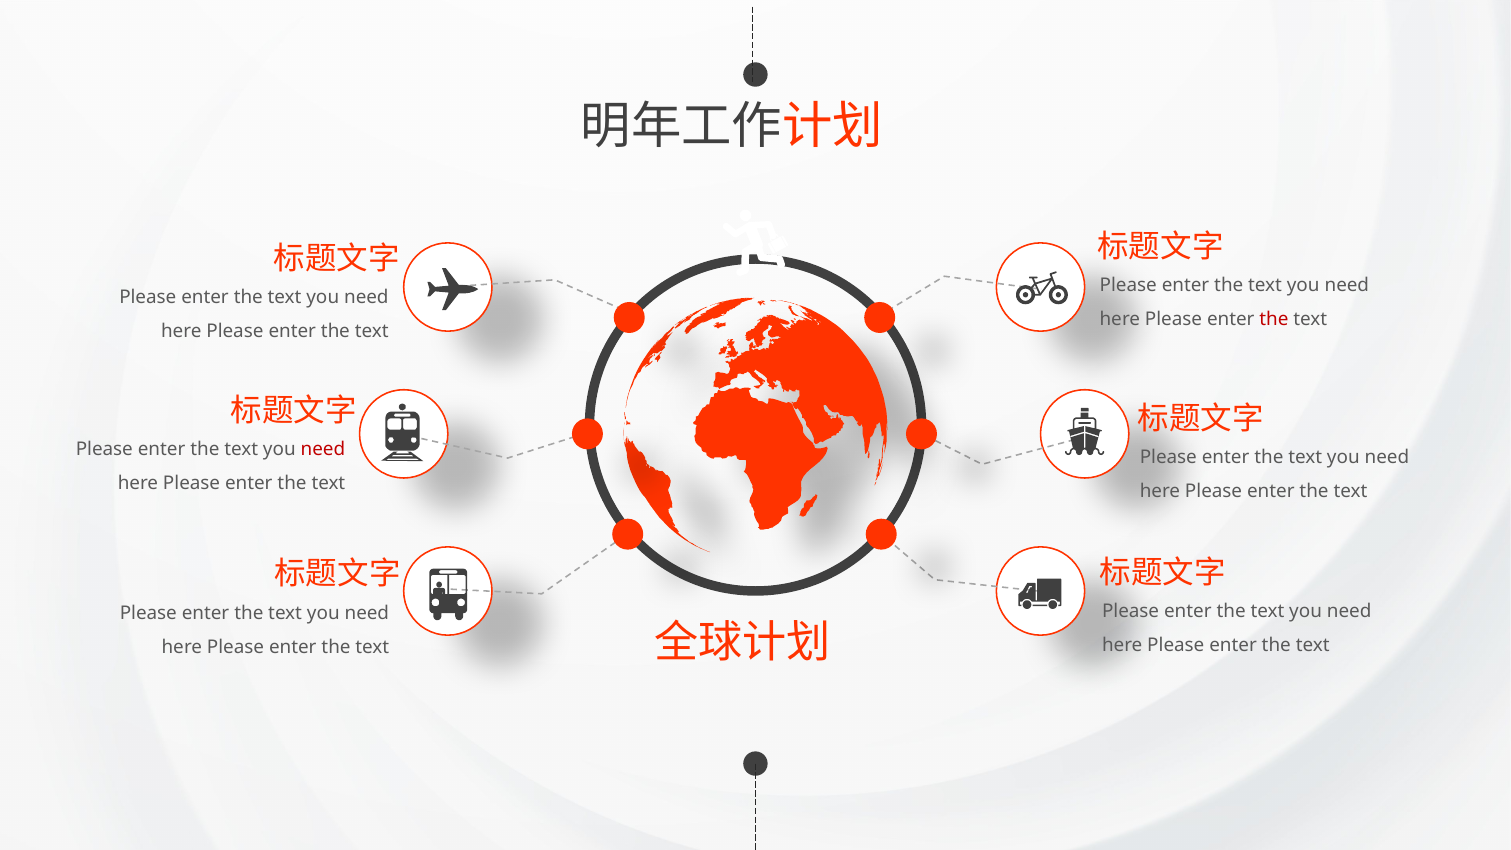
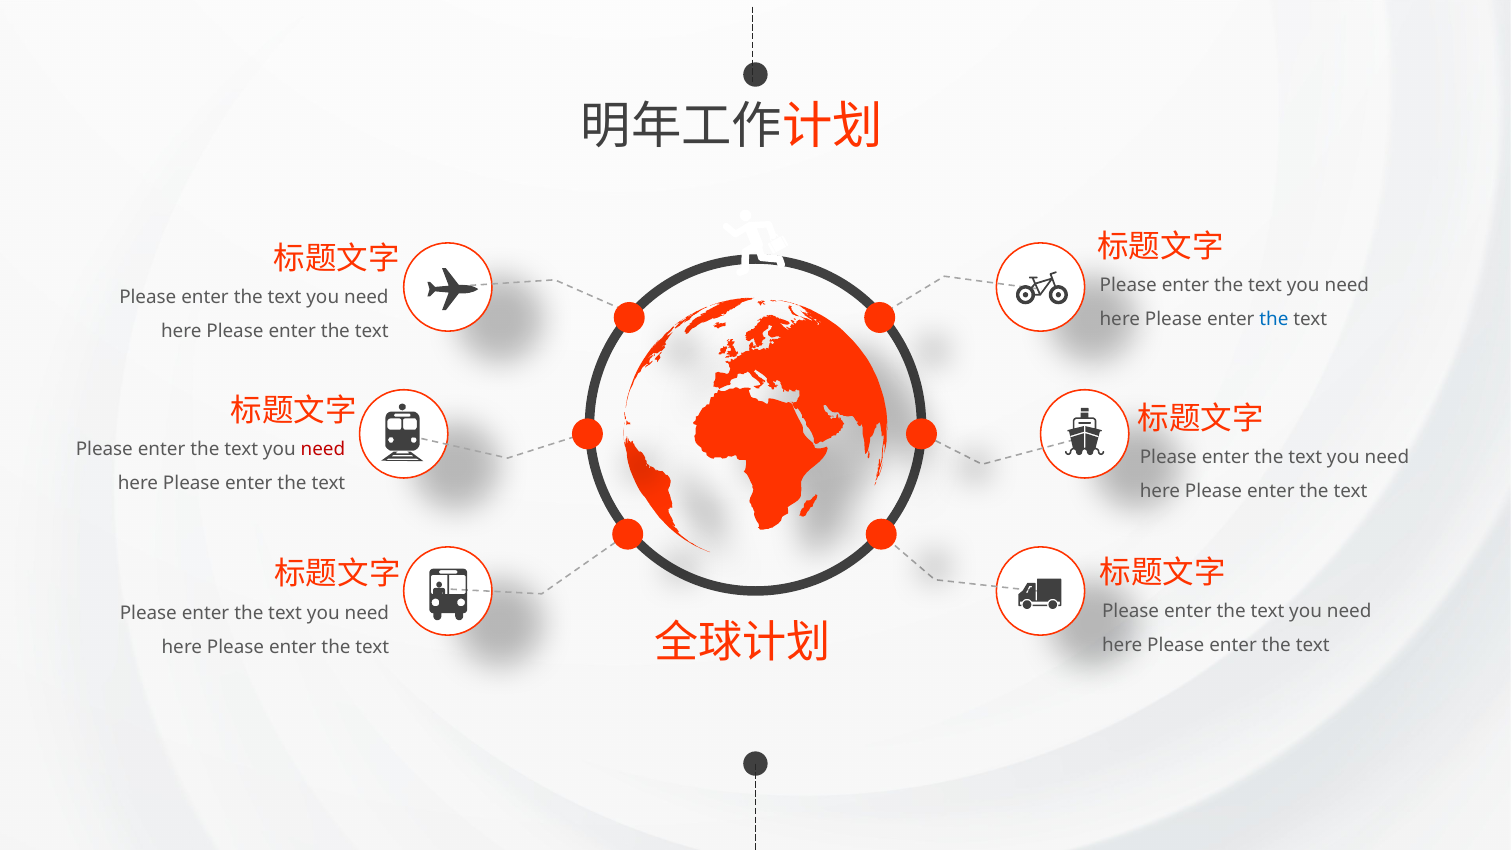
the colour: red -> blue (1274, 319)
